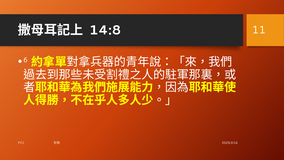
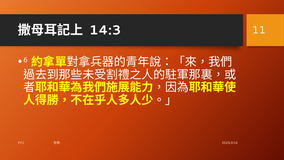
14:8: 14:8 -> 14:3 (105, 30)
